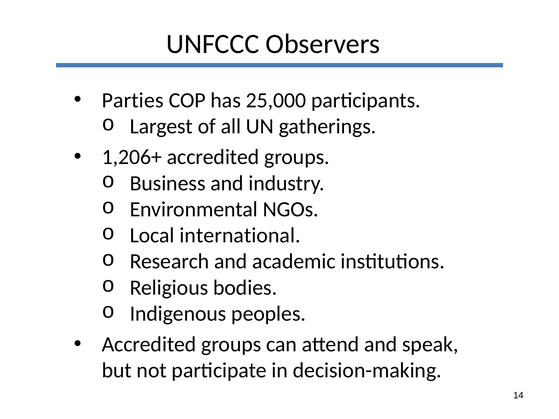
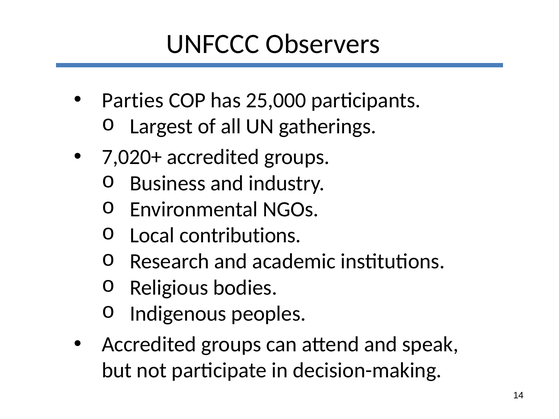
1,206+: 1,206+ -> 7,020+ (132, 157)
international: international -> contributions (240, 236)
